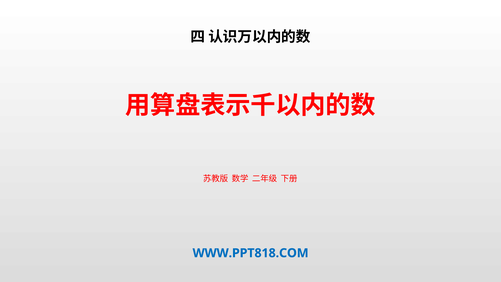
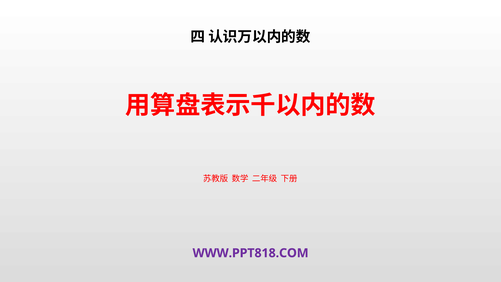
WWW.PPT818.COM colour: blue -> purple (251, 253)
